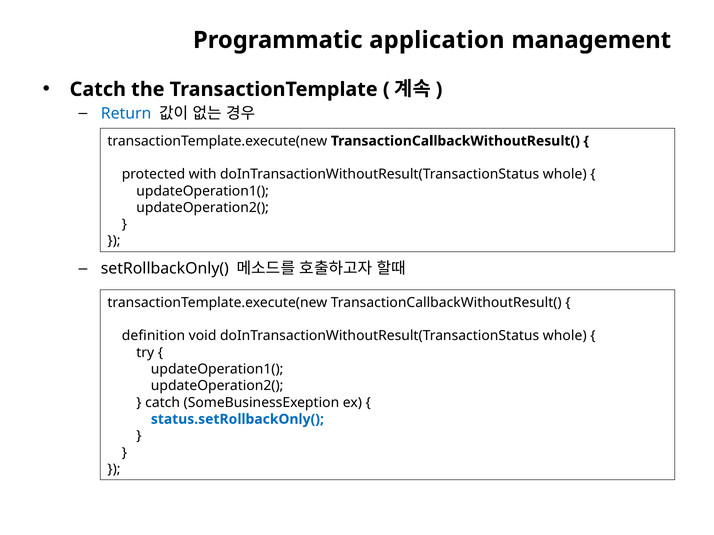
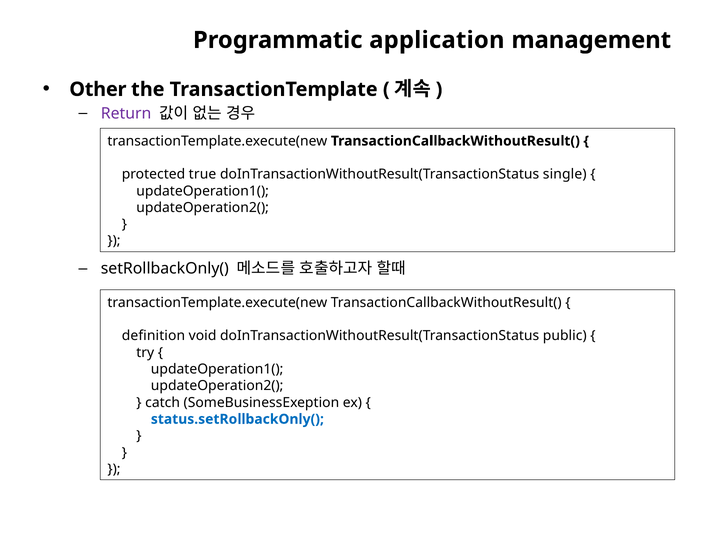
Catch: Catch -> Other (98, 89)
Return colour: blue -> purple (126, 114)
with: with -> true (203, 174)
whole: whole -> single (565, 174)
void doInTransactionWithoutResult(TransactionStatus whole: whole -> public (565, 336)
